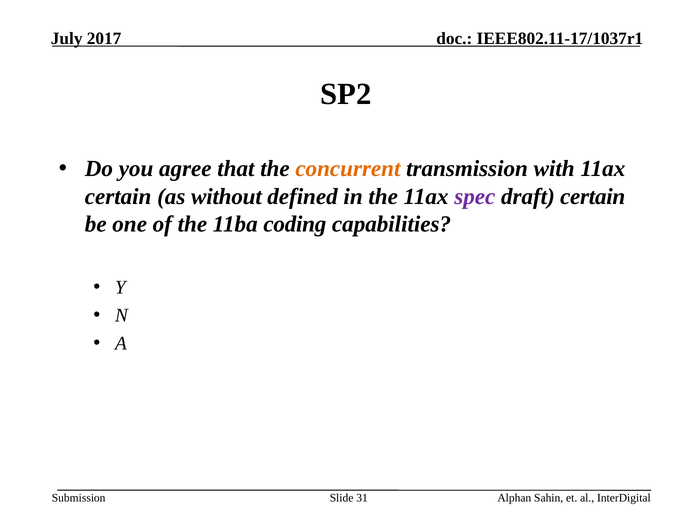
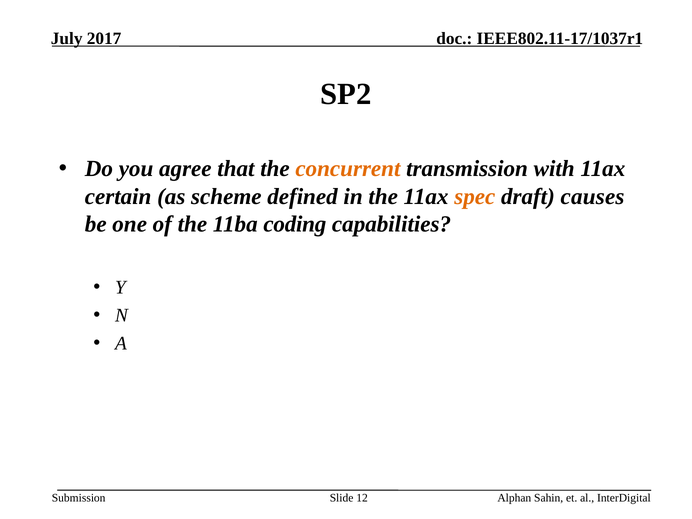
without: without -> scheme (226, 197)
spec colour: purple -> orange (475, 197)
draft certain: certain -> causes (592, 197)
31: 31 -> 12 (362, 498)
